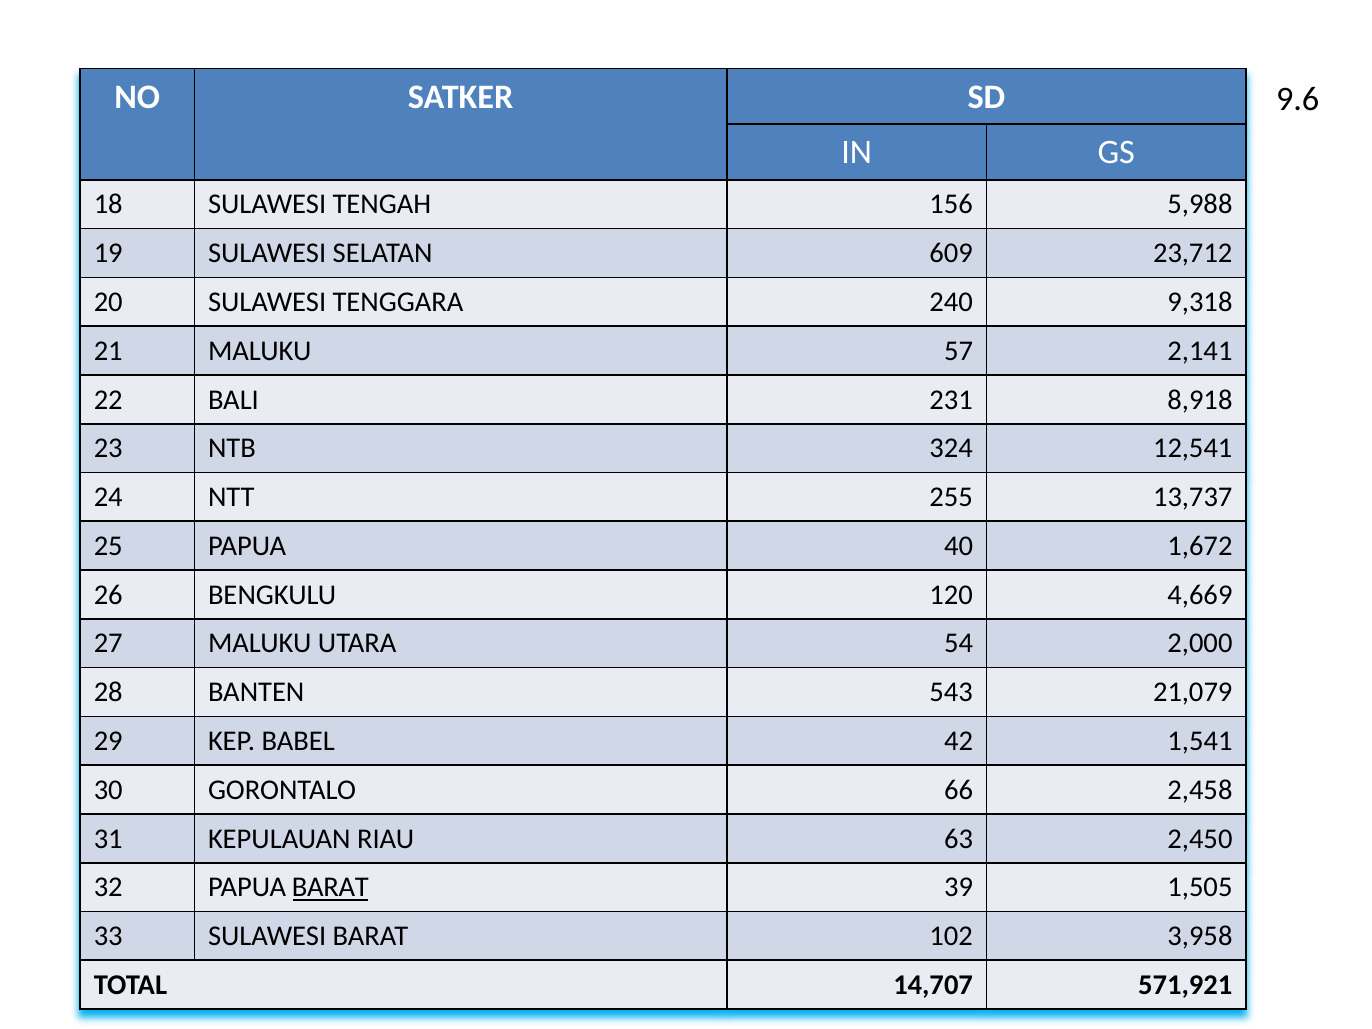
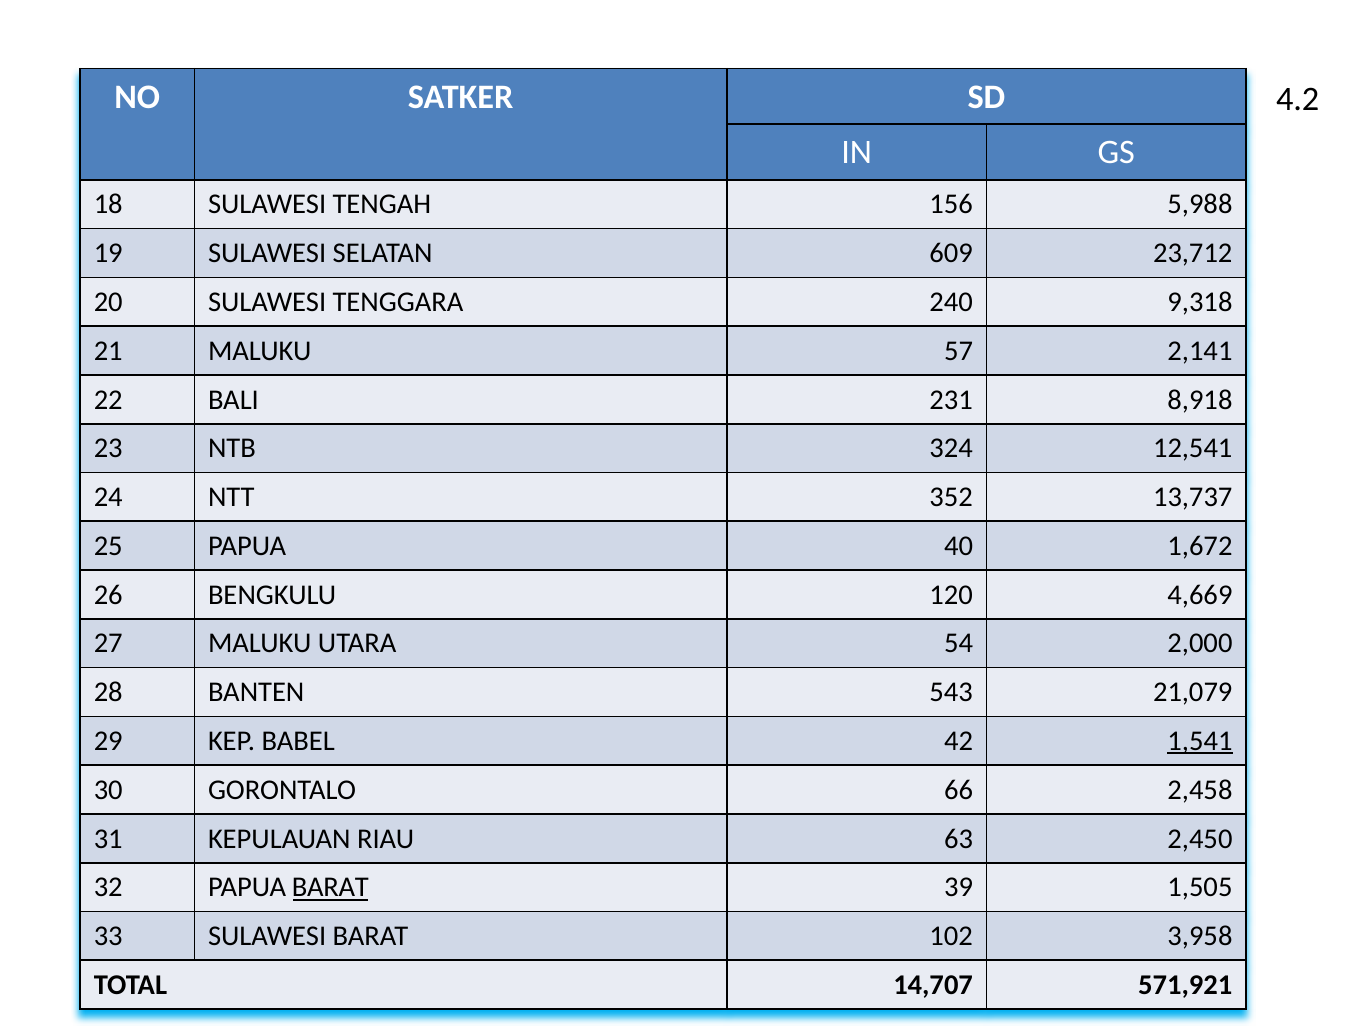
9.6: 9.6 -> 4.2 (1298, 100)
255: 255 -> 352 (951, 497)
1,541 underline: none -> present (1200, 741)
